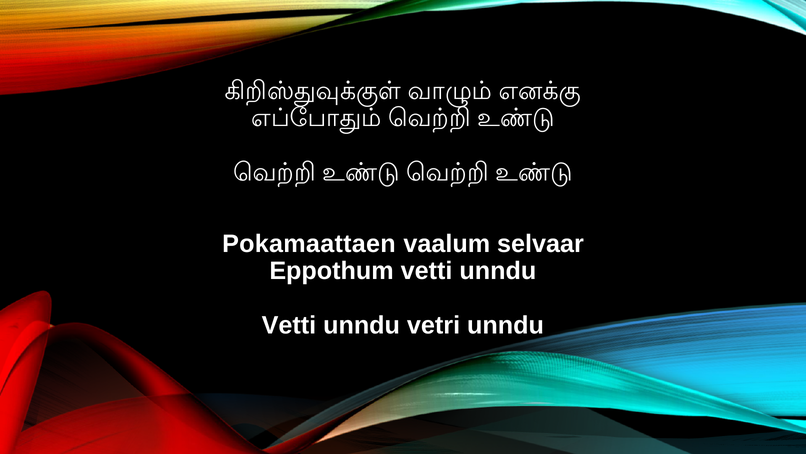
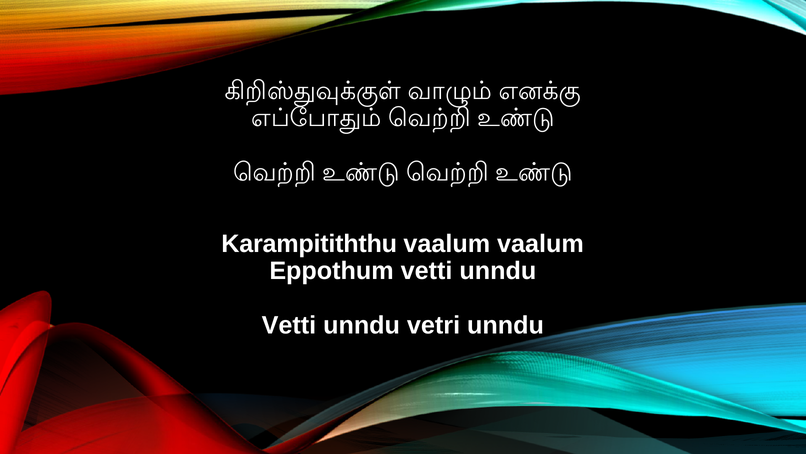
Pokamaattaen: Pokamaattaen -> Karampitiththu (309, 244)
vaalum selvaar: selvaar -> vaalum (540, 244)
